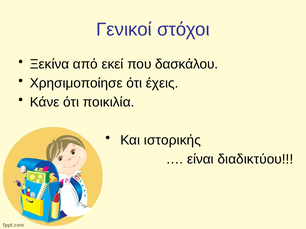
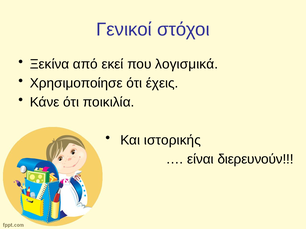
δασκάλου: δασκάλου -> λογισμικά (187, 64)
διαδικτύου: διαδικτύου -> διερευνούν (256, 159)
